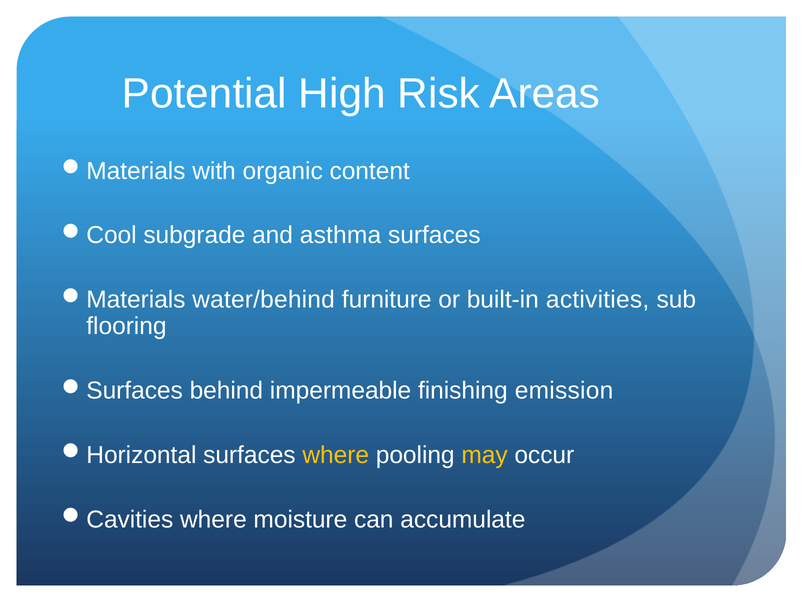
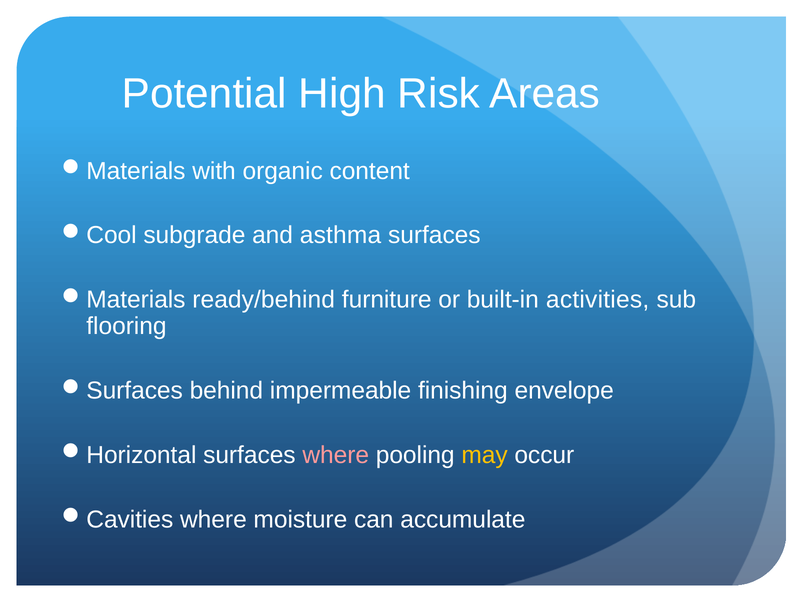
water/behind: water/behind -> ready/behind (264, 300)
emission: emission -> envelope (564, 391)
where colour: yellow -> pink (336, 455)
